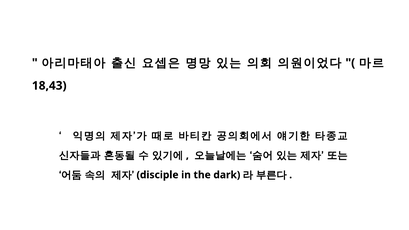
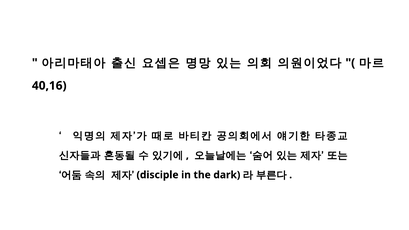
18,43: 18,43 -> 40,16 (49, 86)
